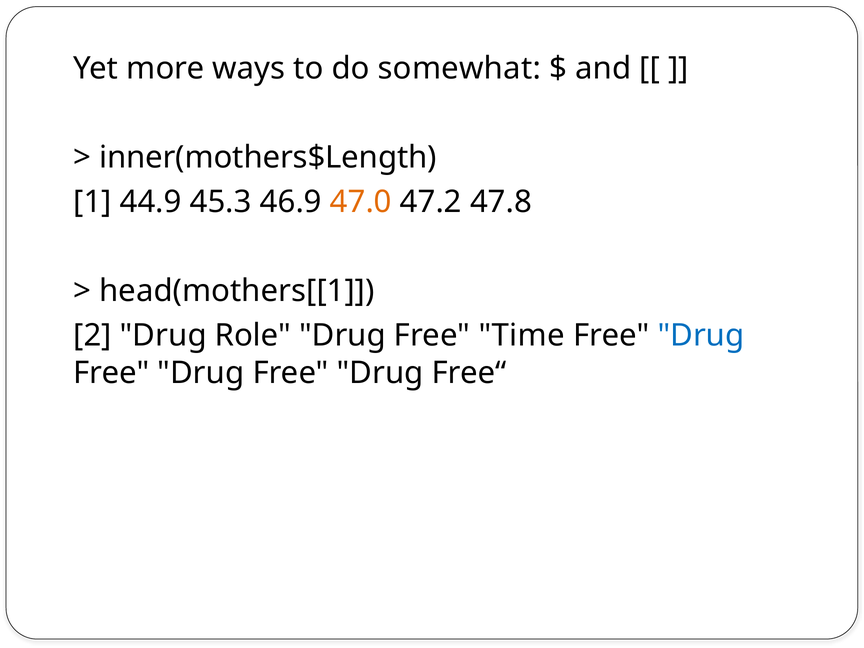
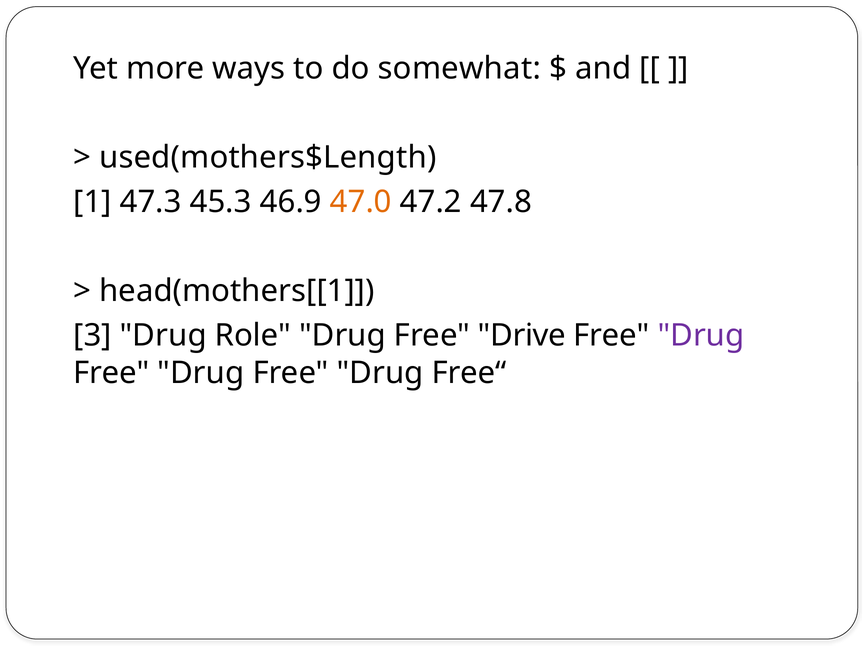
inner(mothers$Length: inner(mothers$Length -> used(mothers$Length (268, 157)
44.9: 44.9 -> 47.3 (151, 202)
2: 2 -> 3 (92, 335)
Time: Time -> Drive (522, 335)
Drug colour: blue -> purple (701, 335)
